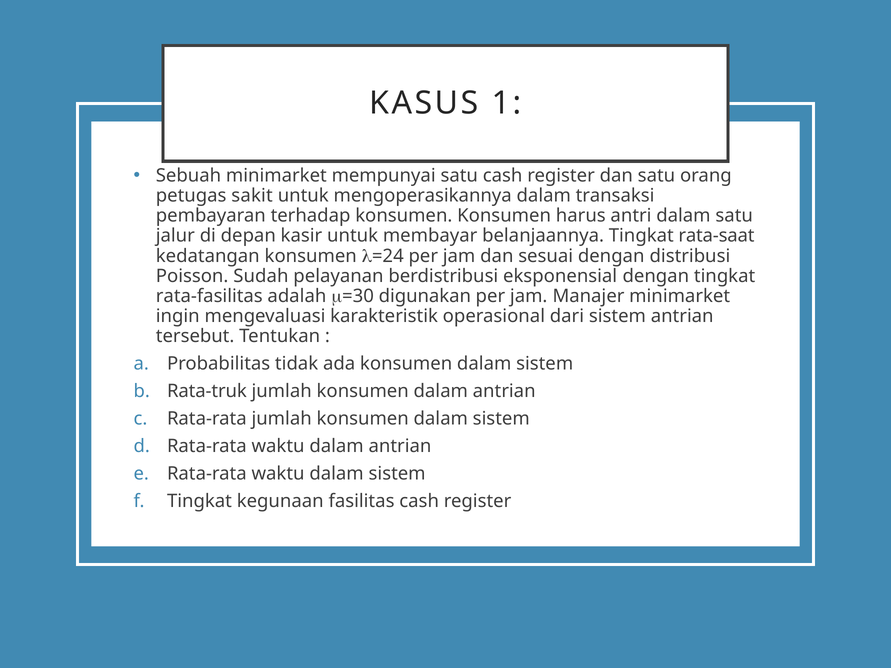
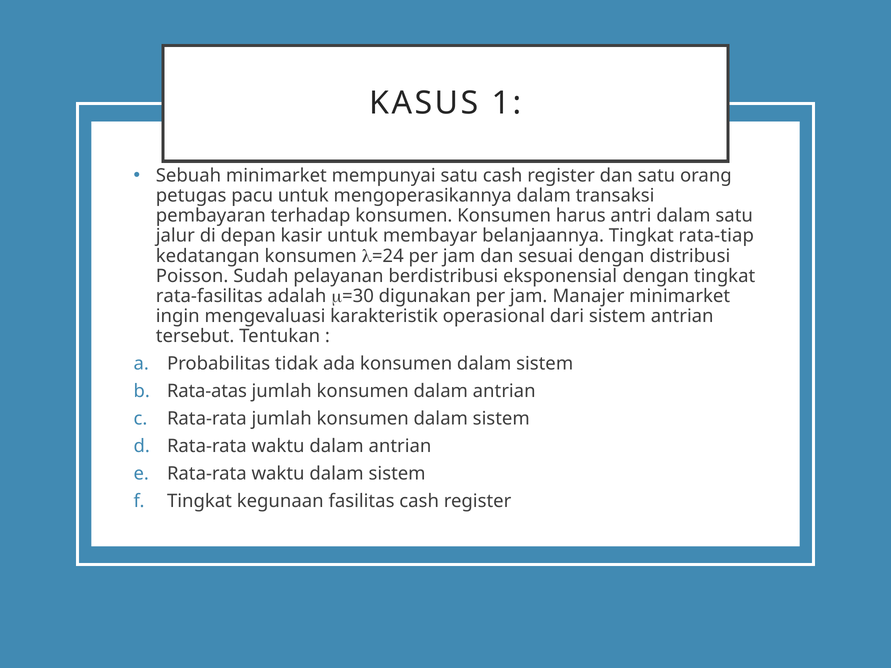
sakit: sakit -> pacu (252, 196)
rata-saat: rata-saat -> rata-tiap (716, 236)
Rata-truk: Rata-truk -> Rata-atas (207, 391)
